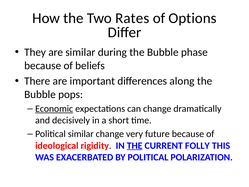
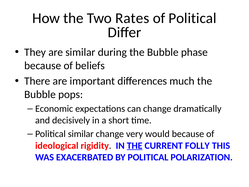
of Options: Options -> Political (193, 18)
along: along -> much (182, 81)
Economic underline: present -> none (54, 109)
future: future -> would (157, 134)
